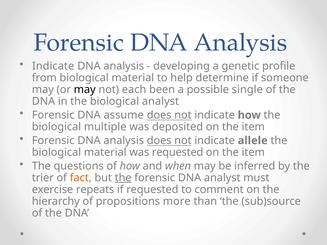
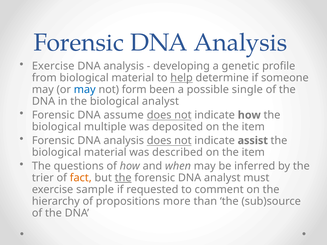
Indicate: Indicate -> Exercise (53, 66)
help underline: none -> present (182, 78)
may colour: black -> blue (85, 90)
each: each -> form (134, 90)
allele: allele -> assist (253, 141)
was requested: requested -> described (178, 152)
repeats: repeats -> sample (95, 190)
